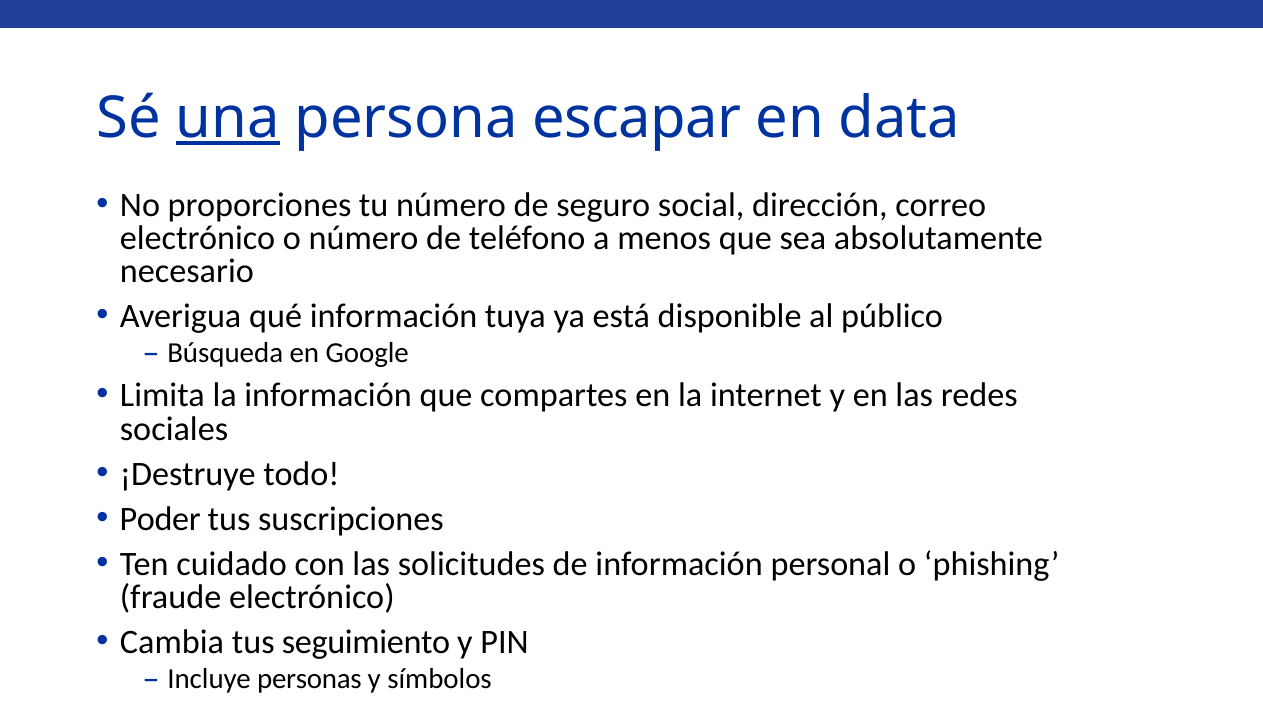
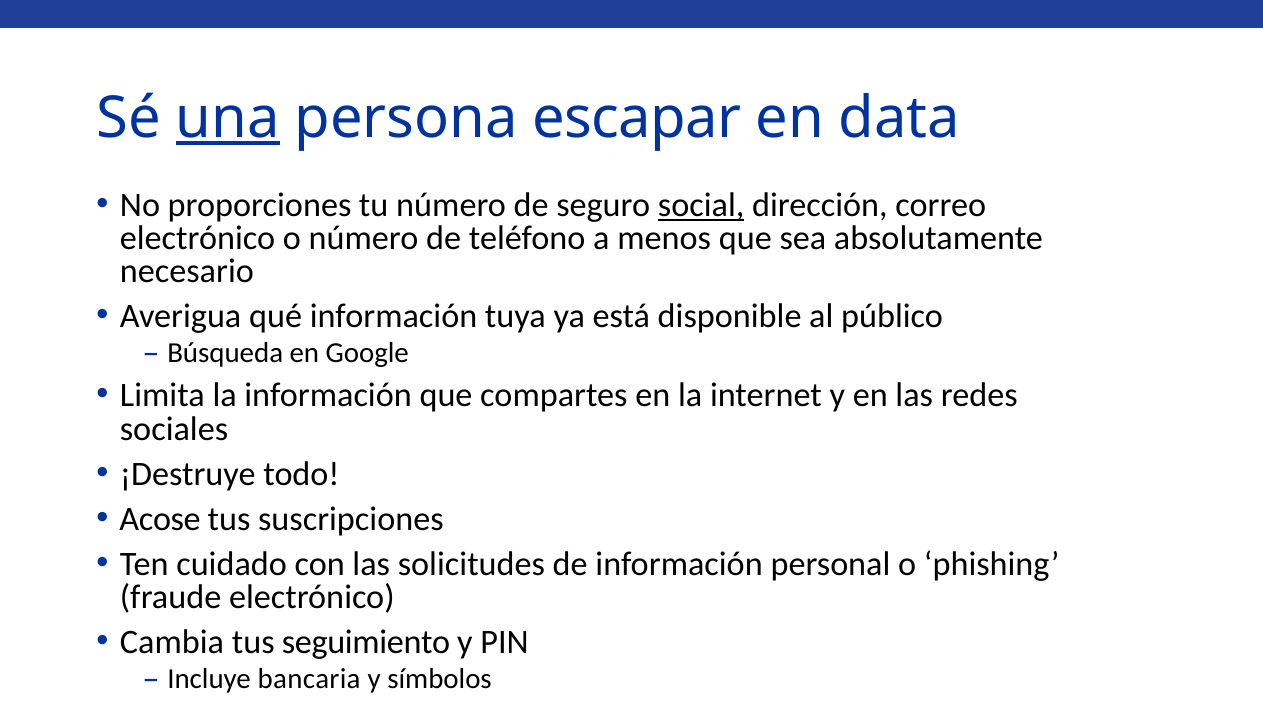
social underline: none -> present (701, 205)
Poder: Poder -> Acose (160, 519)
personas: personas -> bancaria (309, 679)
